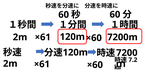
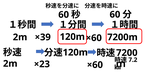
×61: ×61 -> ×39 (43, 37)
×61: ×61 -> ×23 (42, 64)
